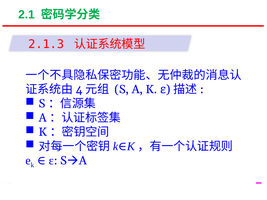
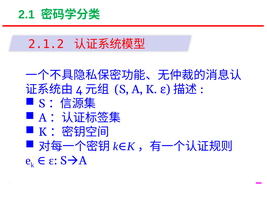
2.1.3: 2.1.3 -> 2.1.2 (46, 44)
